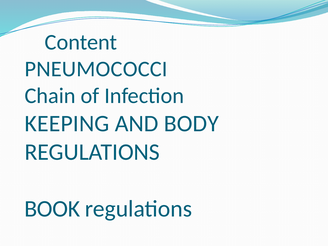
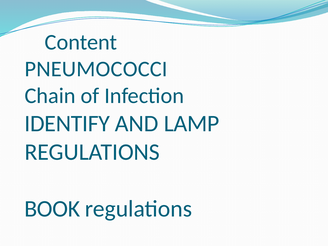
KEEPING: KEEPING -> IDENTIFY (67, 124)
BODY: BODY -> LAMP (192, 124)
